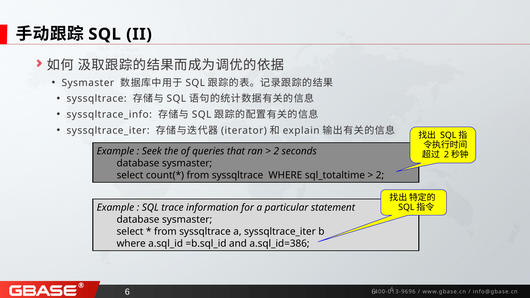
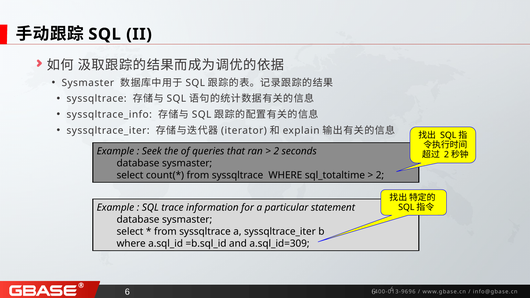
a.sql_id=386: a.sql_id=386 -> a.sql_id=309 (280, 244)
